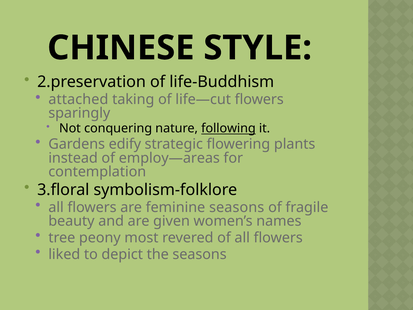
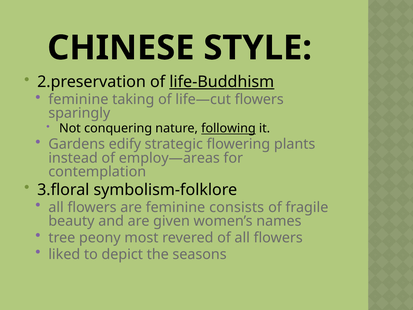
life-Buddhism underline: none -> present (222, 82)
attached: attached -> feminine (78, 99)
feminine seasons: seasons -> consists (237, 207)
